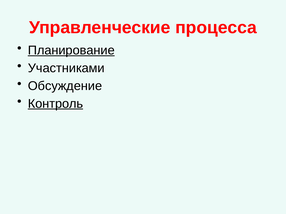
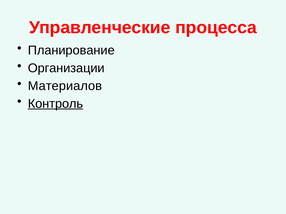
Планирование underline: present -> none (71, 50)
Участниками: Участниками -> Организации (66, 68)
Обсуждение: Обсуждение -> Материалов (65, 86)
